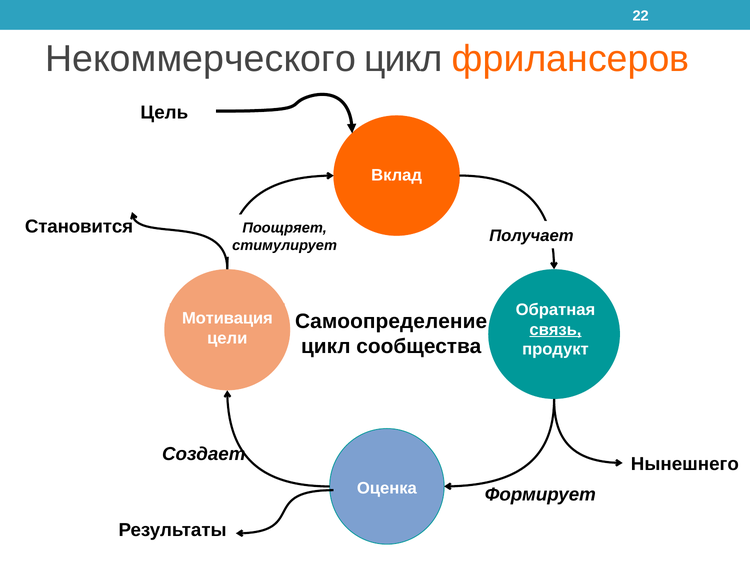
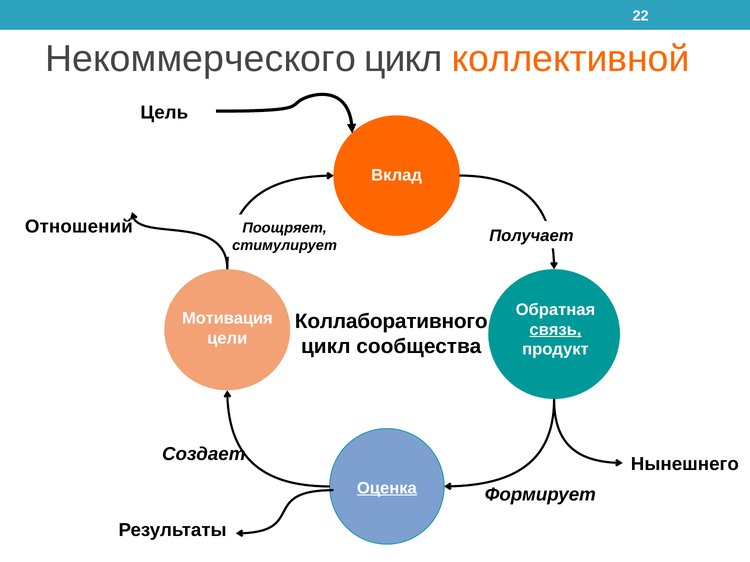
фрилансеров: фрилансеров -> коллективной (571, 59)
Становится: Становится -> Отношений (79, 227)
Самоопределение: Самоопределение -> Коллаборативного (391, 322)
Оценка underline: none -> present (387, 489)
